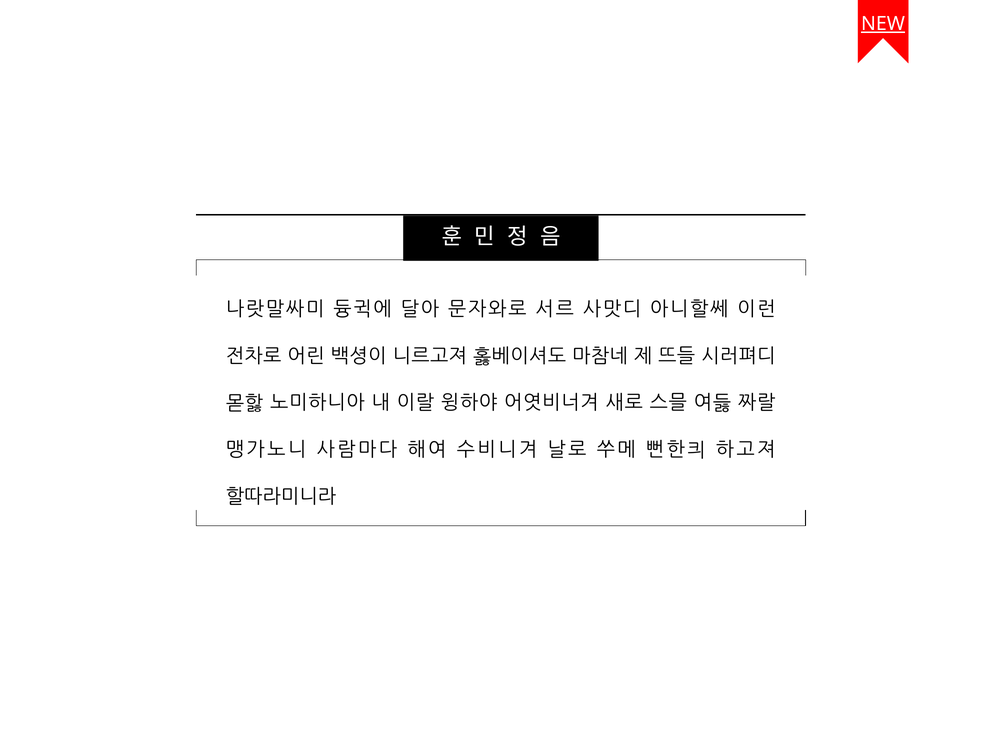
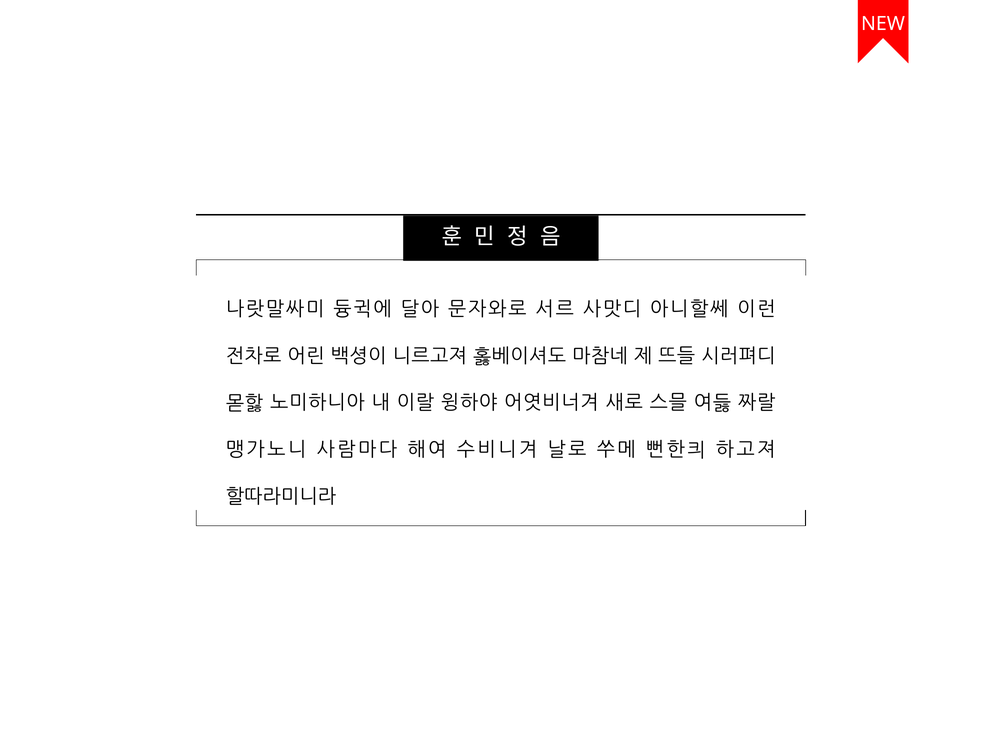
NEW underline: present -> none (883, 24)
